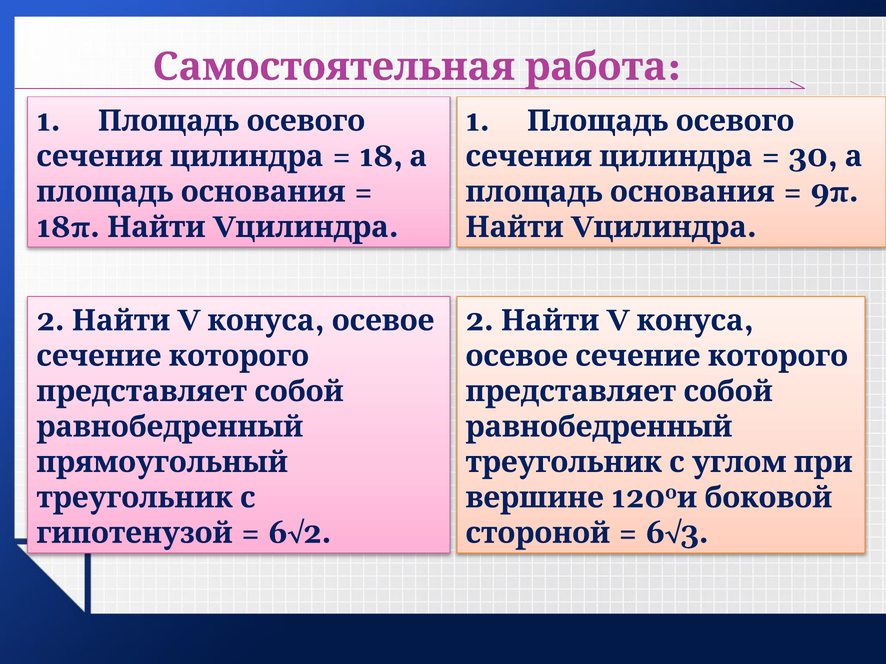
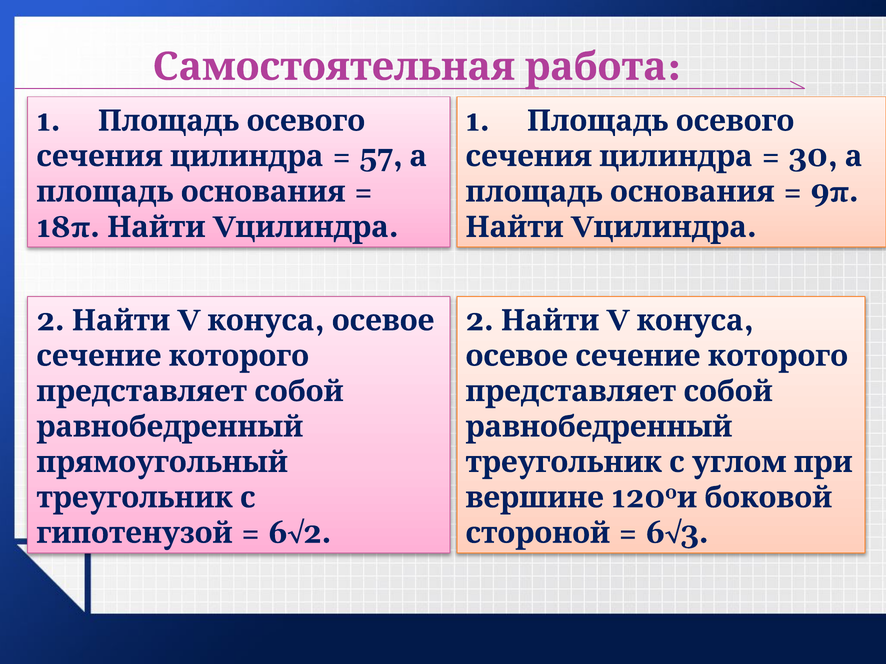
18: 18 -> 57 (381, 156)
